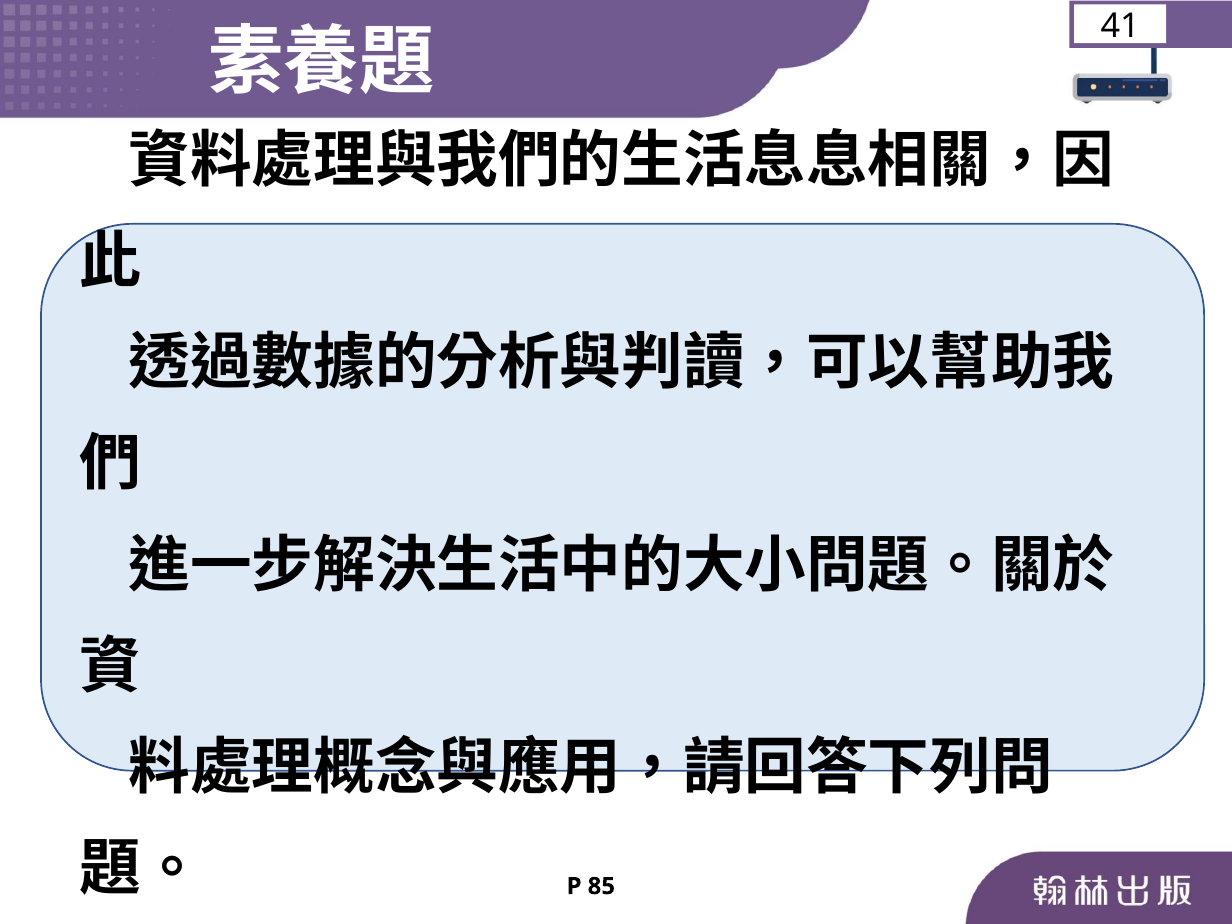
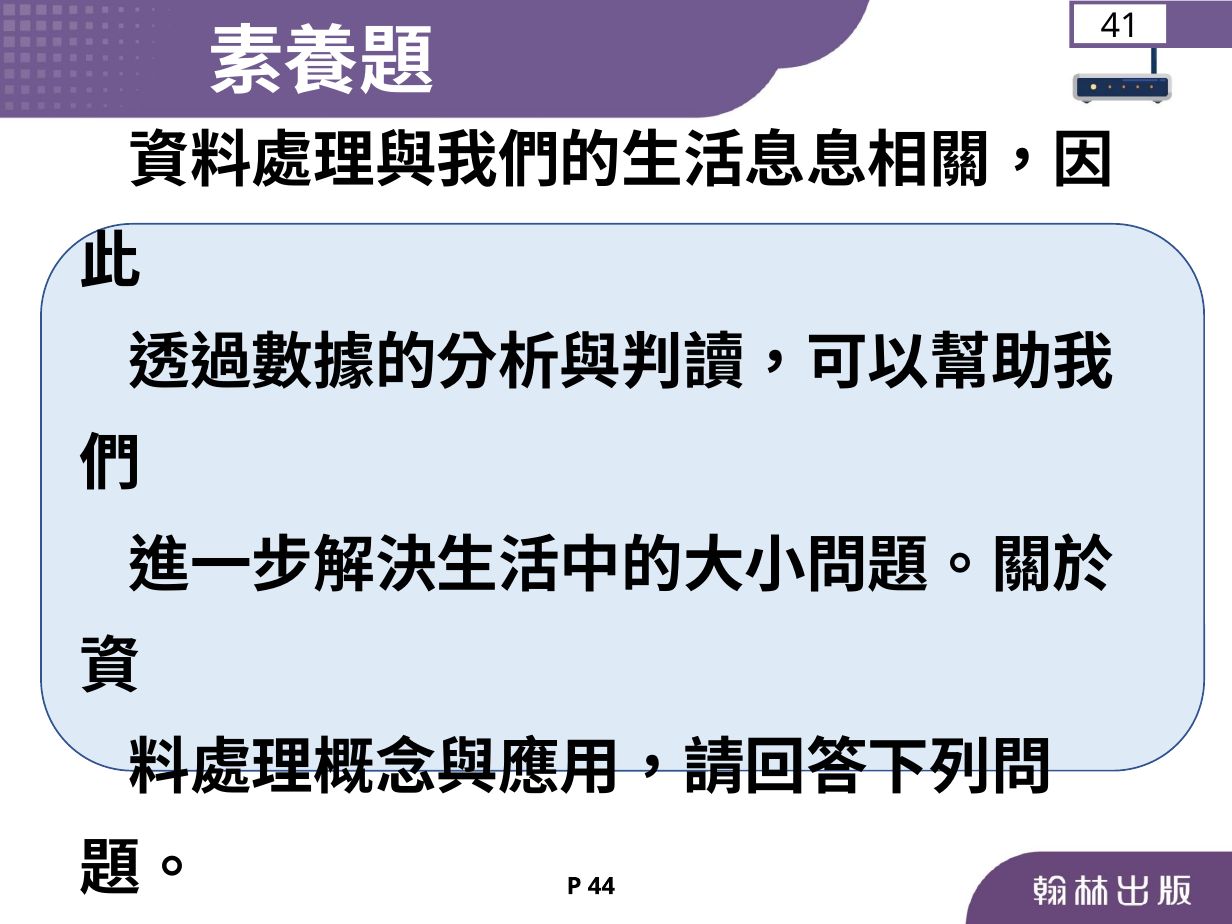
85: 85 -> 44 (601, 886)
